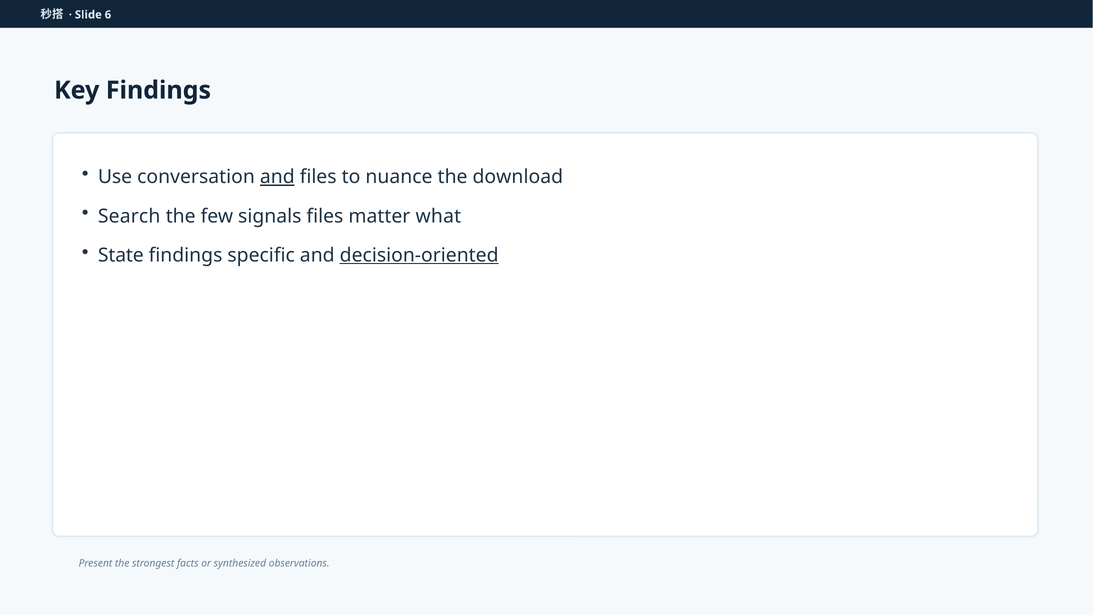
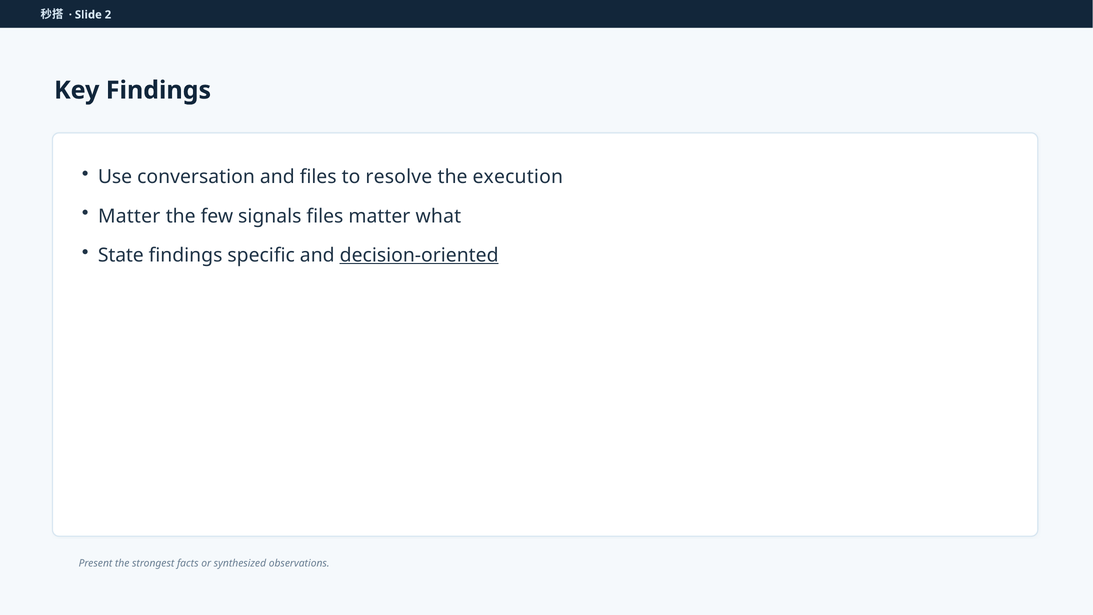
6: 6 -> 2 (108, 15)
and underline: present -> none (277, 177)
nuance: nuance -> resolve (399, 177)
download: download -> execution (518, 177)
Search: Search -> Matter (129, 216)
